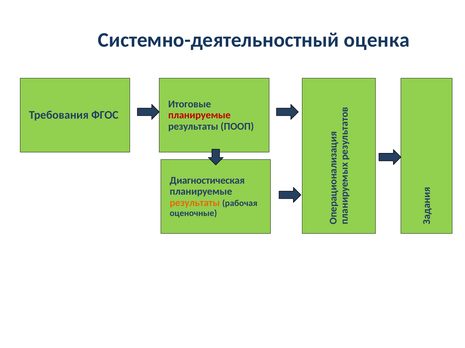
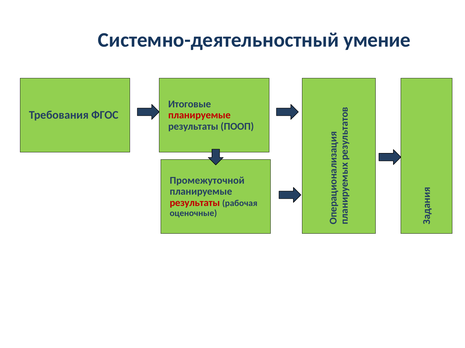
оценка: оценка -> умение (377, 40)
Диагностическая: Диагностическая -> Промежуточной (207, 181)
результаты colour: orange -> red (195, 203)
